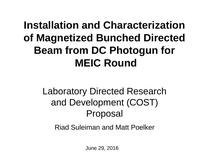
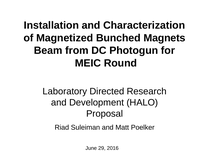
Bunched Directed: Directed -> Magnets (164, 38)
COST: COST -> HALO (142, 102)
